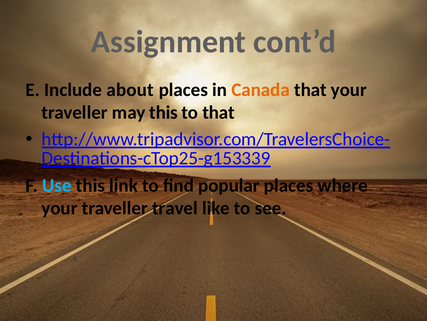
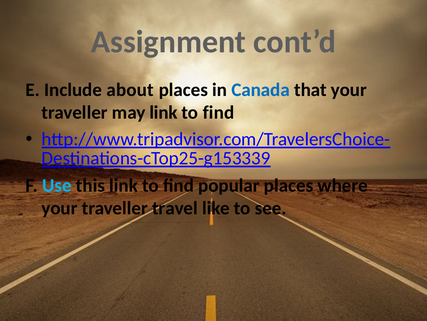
Canada colour: orange -> blue (261, 90)
may this: this -> link (164, 112)
that: that -> find (218, 112)
